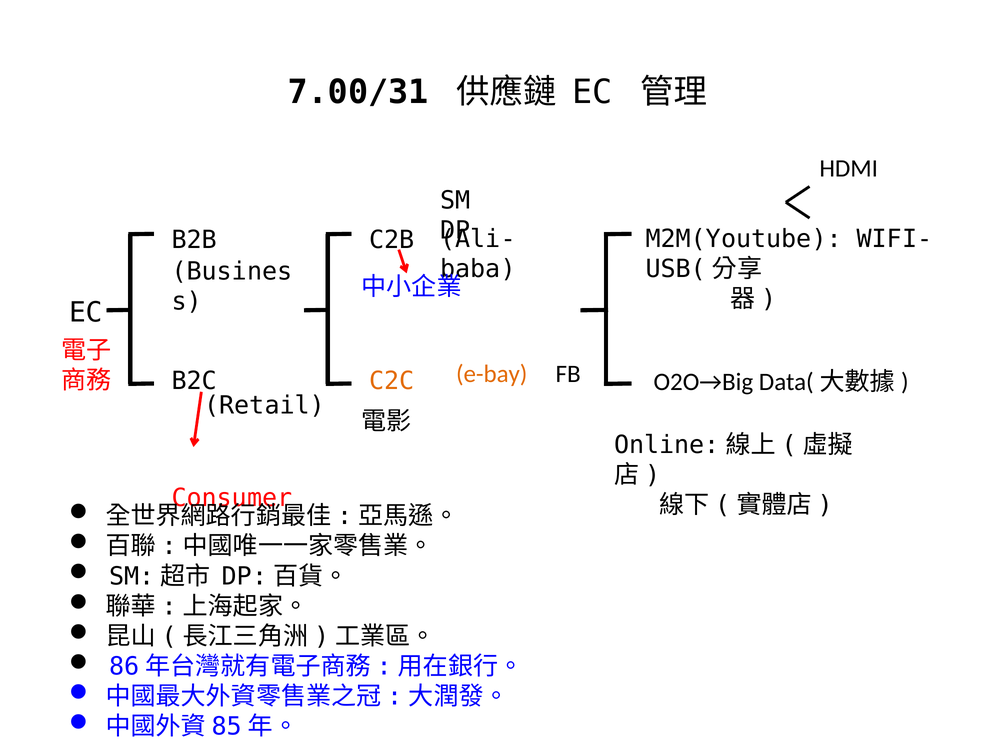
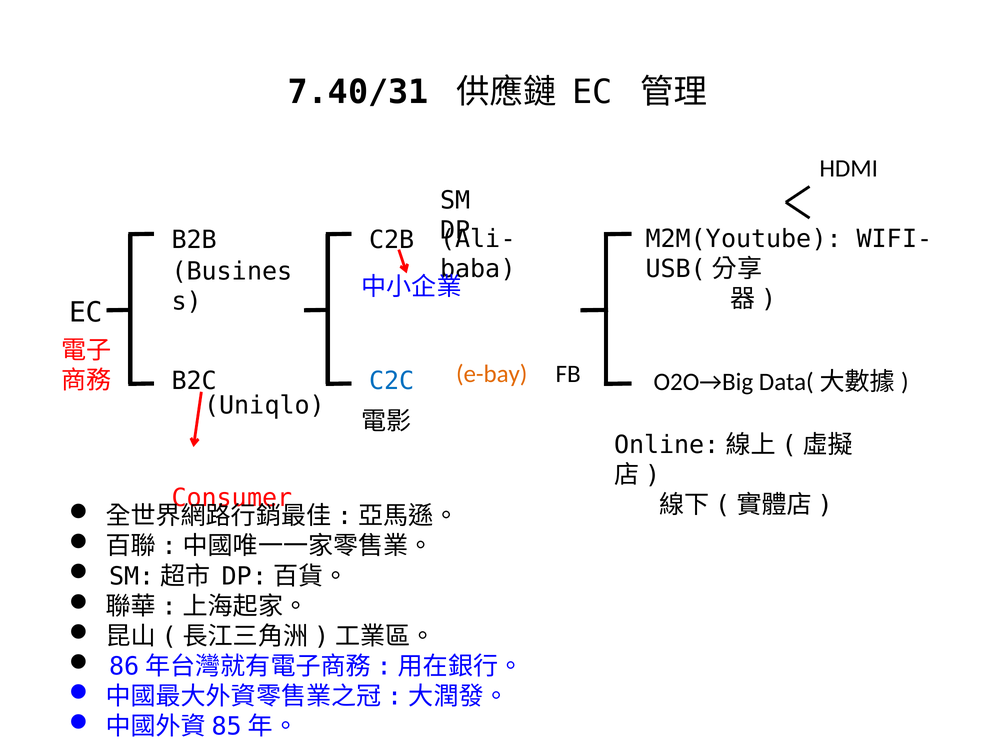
7.00/31: 7.00/31 -> 7.40/31 (358, 92)
C2C colour: orange -> blue (392, 381)
Retail: Retail -> Uniqlo (265, 406)
